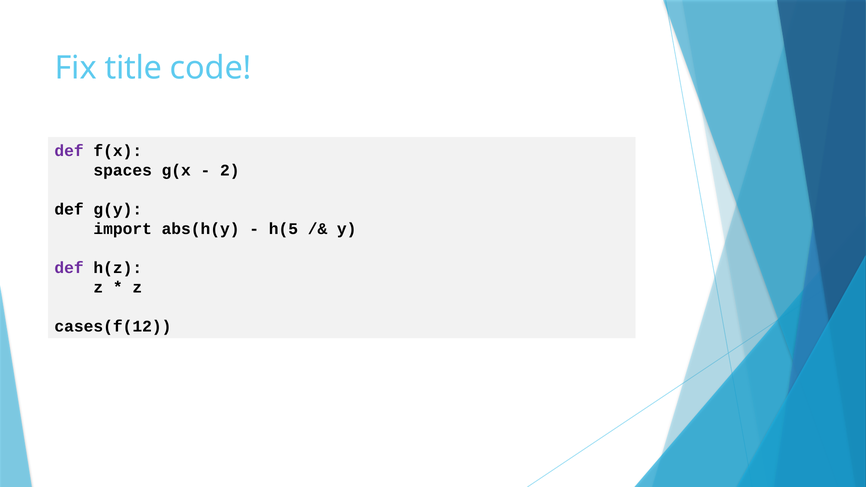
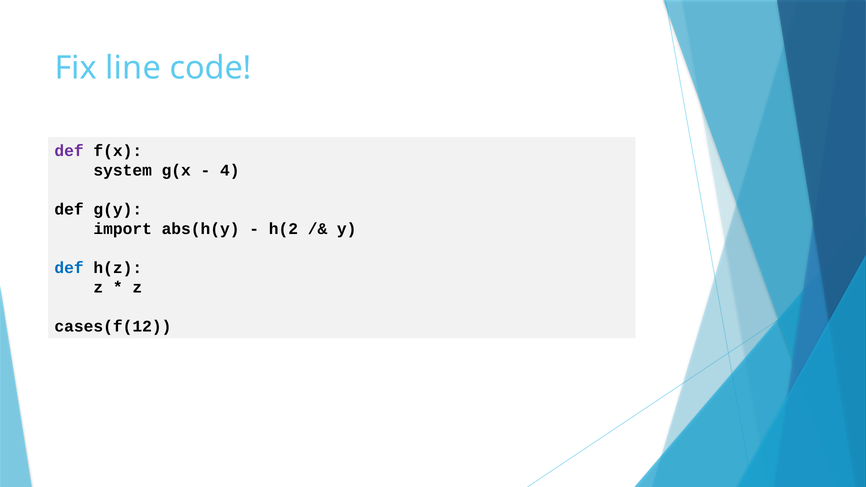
title: title -> line (133, 68)
spaces: spaces -> system (123, 171)
2: 2 -> 4 (230, 171)
h(5: h(5 -> h(2 (283, 229)
def colour: purple -> blue (69, 268)
